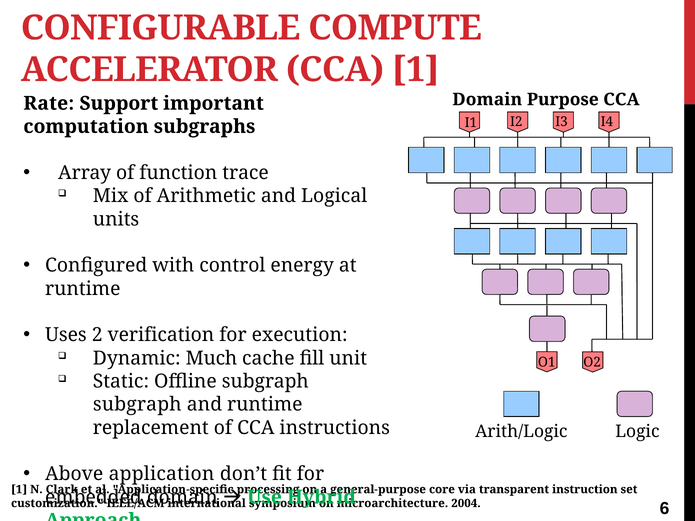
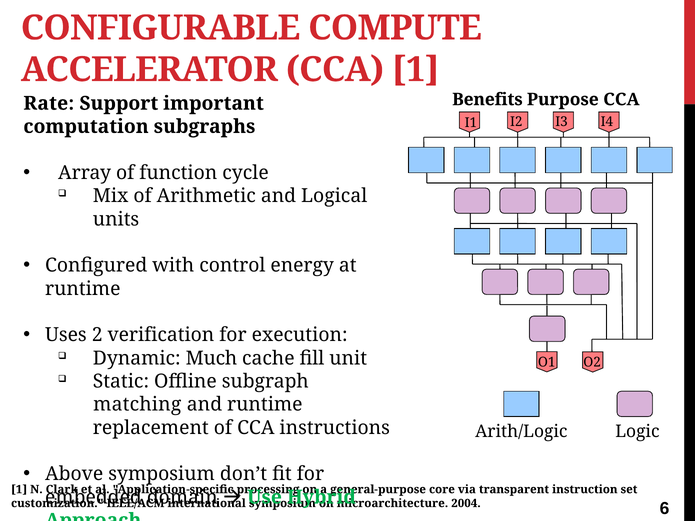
Domain: Domain -> Benefits (487, 100)
trace: trace -> cycle (246, 173)
subgraph: subgraph -> matching (137, 405)
Above application: application -> symposium (162, 474)
